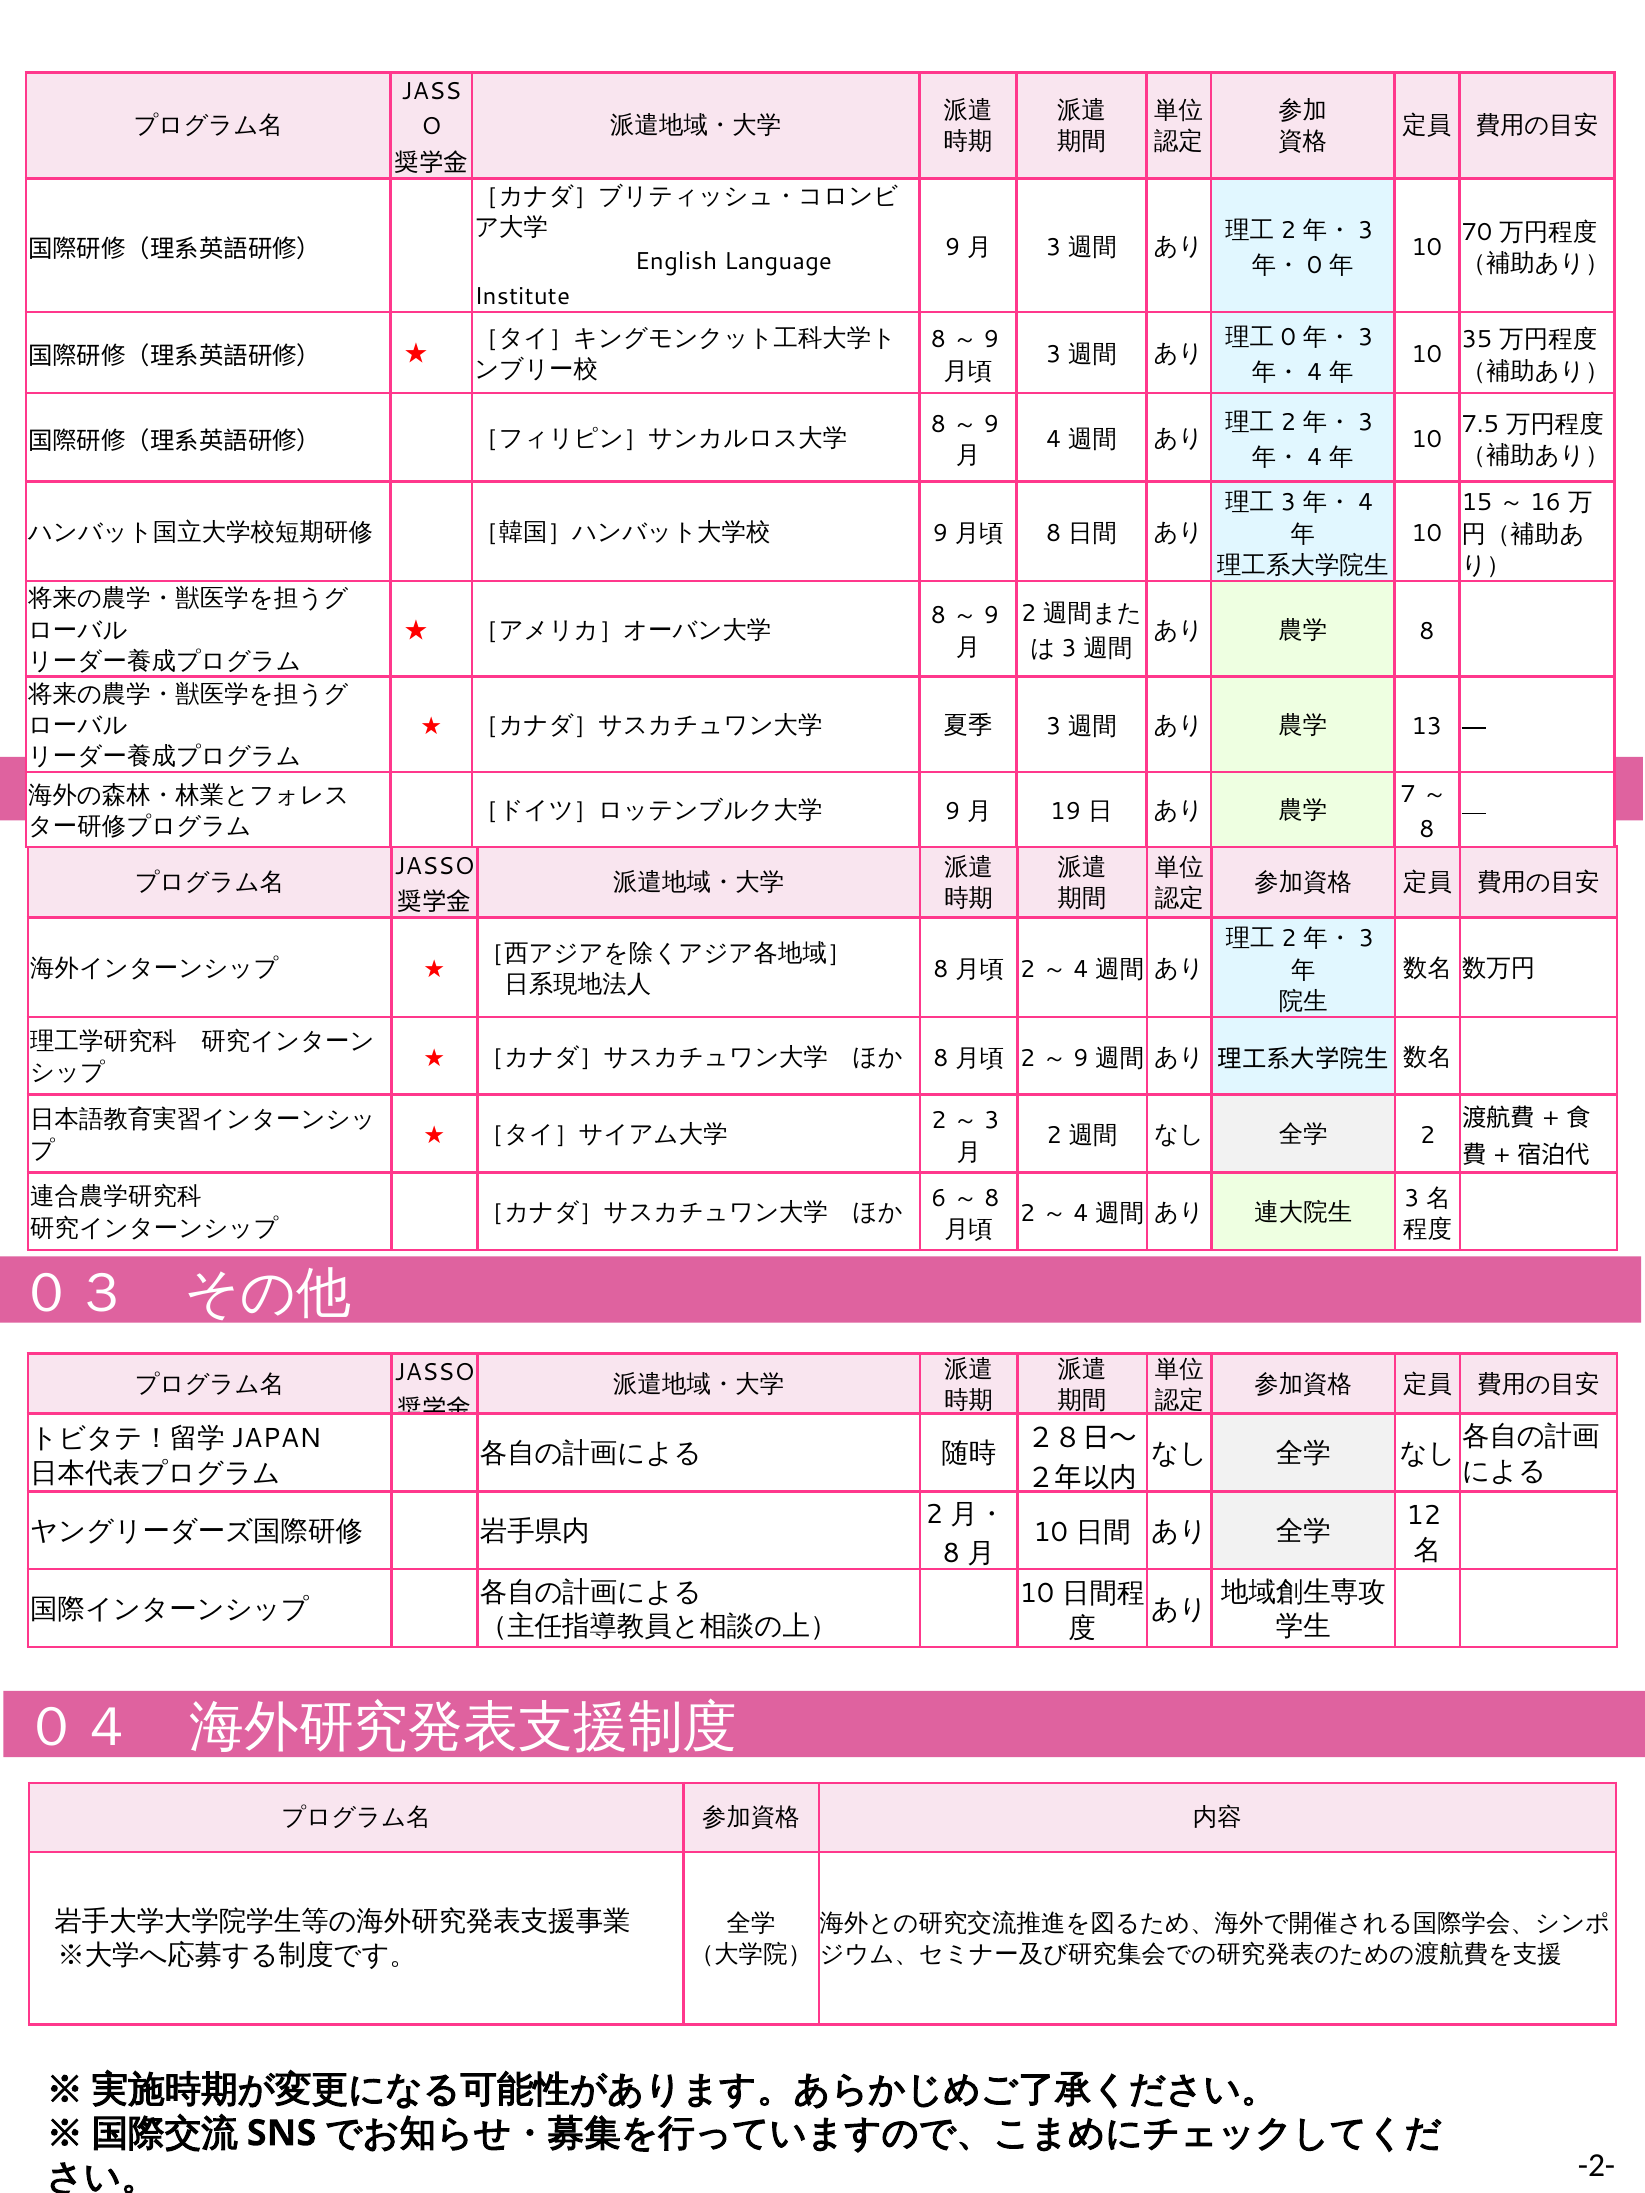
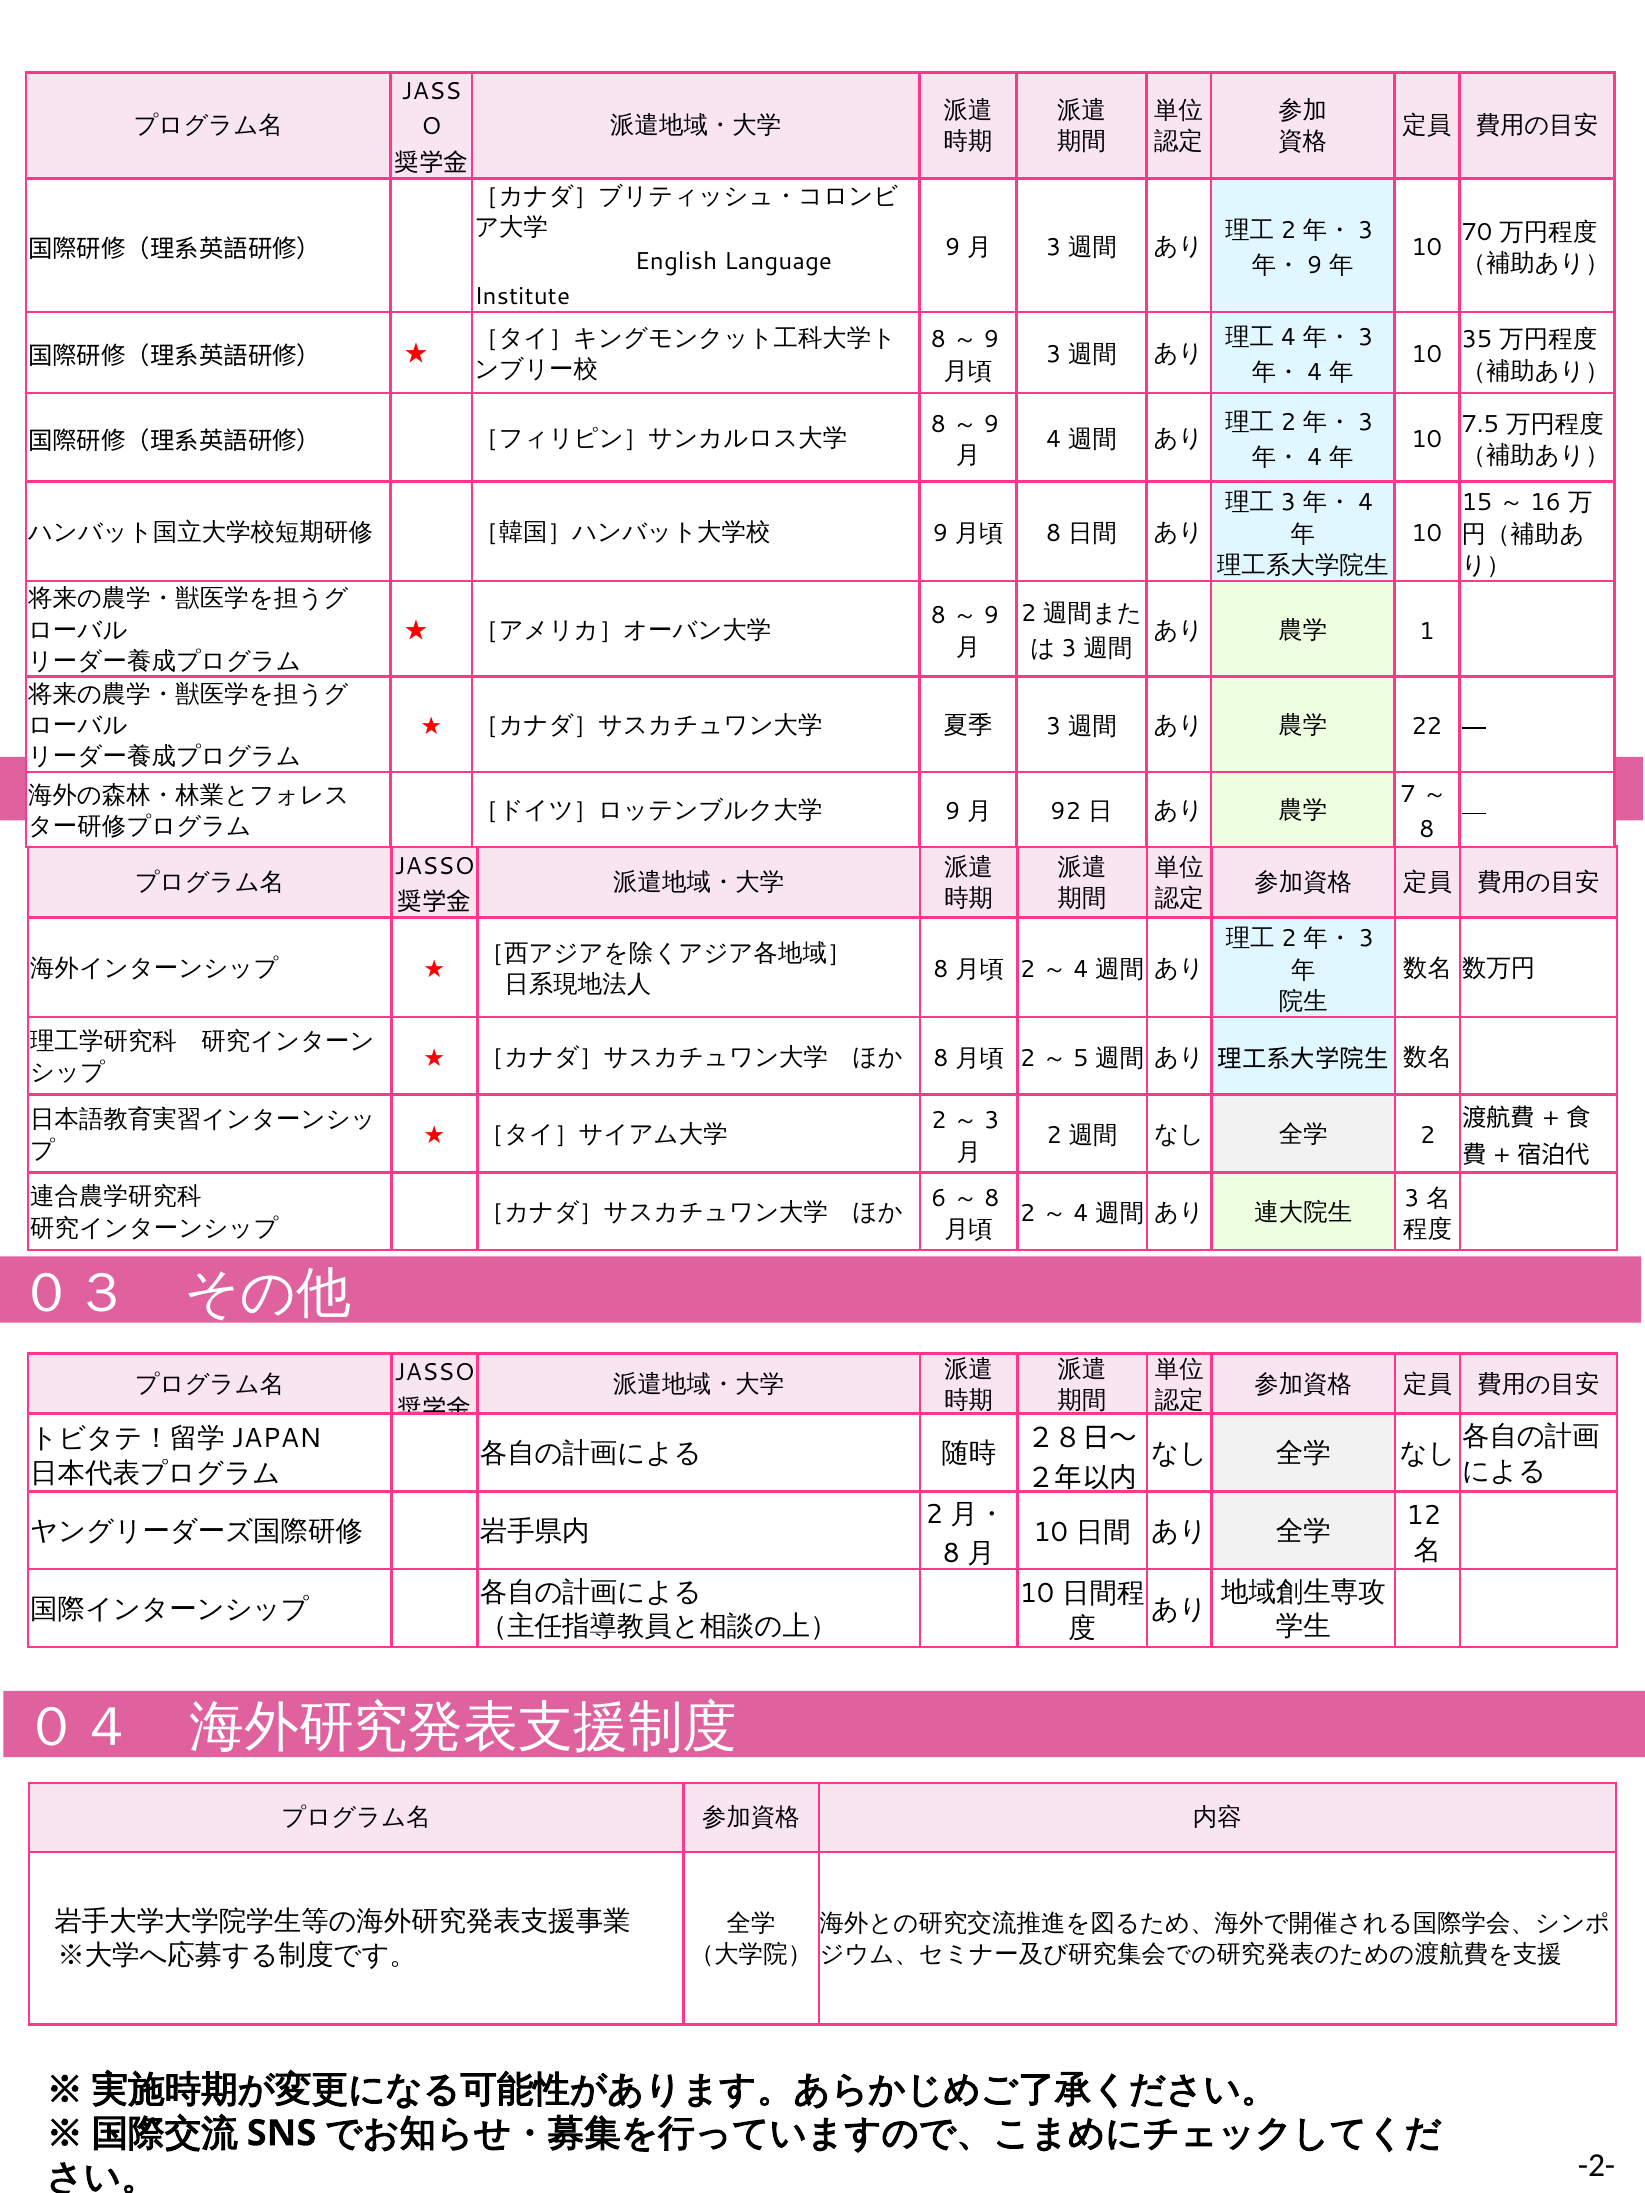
0: 0 -> 9 (1315, 265)
0: 0 -> 4 (1288, 338)
8: 8 -> 1 (1427, 631)
13: 13 -> 22 (1427, 727)
19: 19 -> 92 (1066, 812)
9: 9 -> 5 (1081, 1058)
